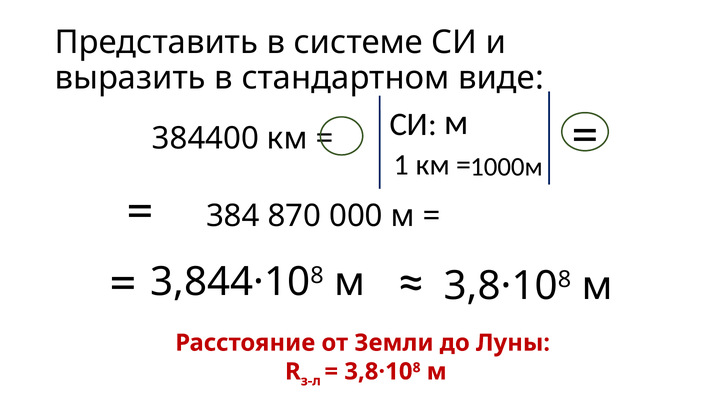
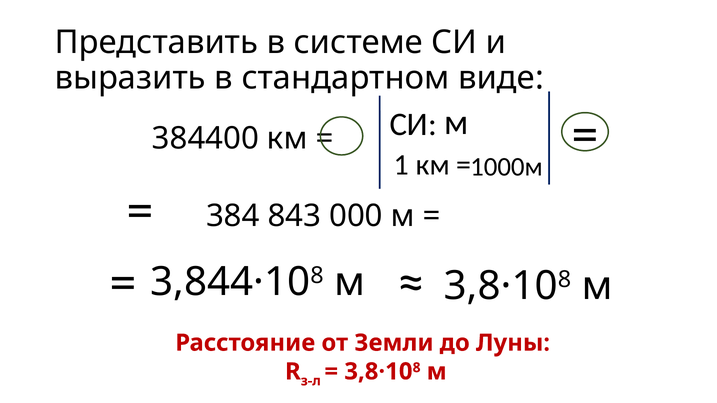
870: 870 -> 843 (294, 216)
